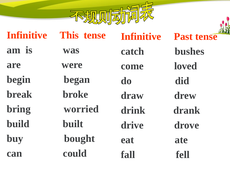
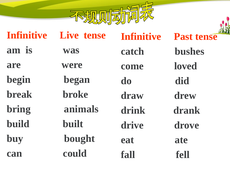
This: This -> Live (69, 35)
worried: worried -> animals (81, 109)
